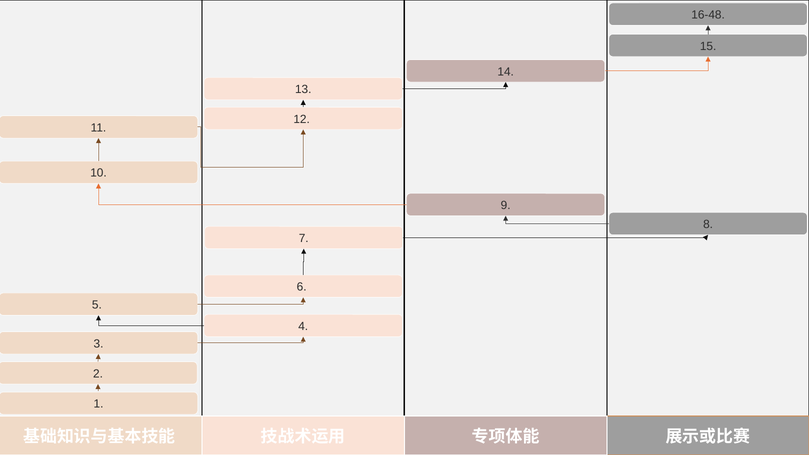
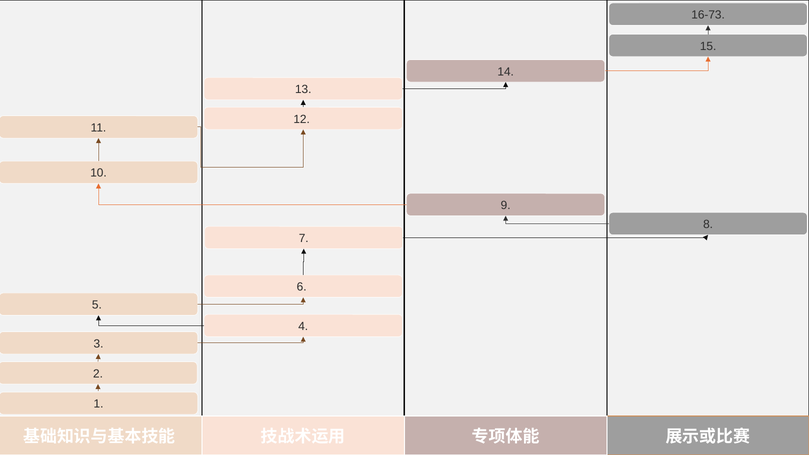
16-48: 16-48 -> 16-73 (708, 15)
